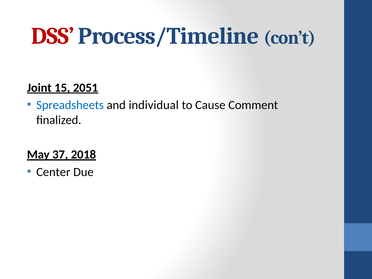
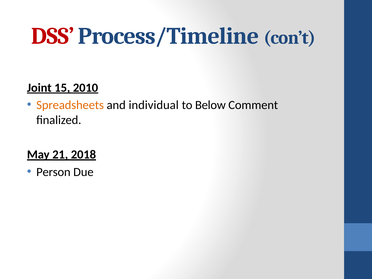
2051: 2051 -> 2010 (86, 88)
Spreadsheets colour: blue -> orange (70, 105)
Cause: Cause -> Below (210, 105)
37: 37 -> 21 (60, 155)
Center: Center -> Person (53, 172)
